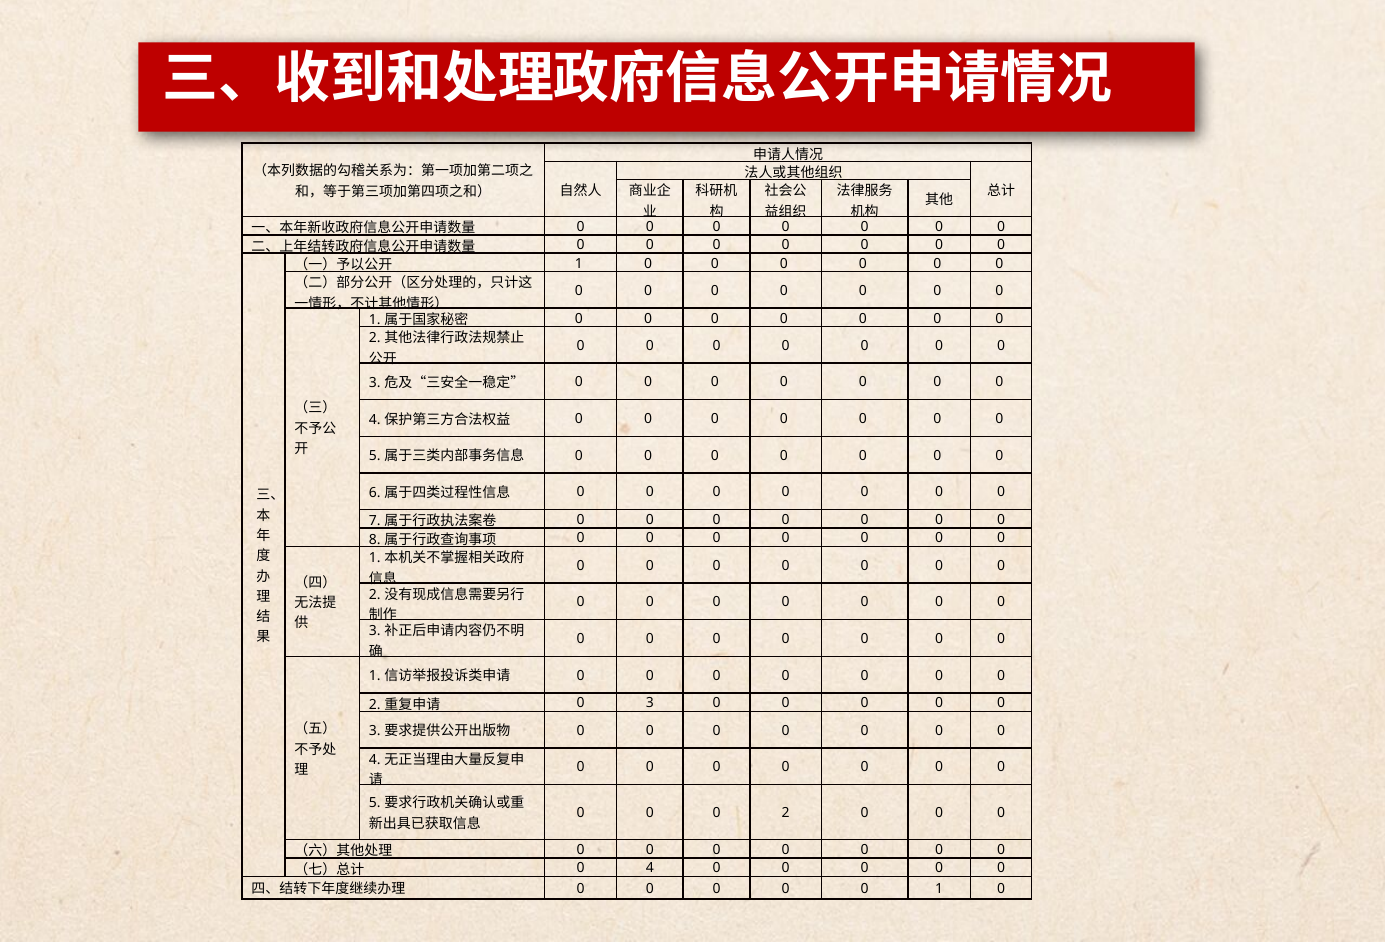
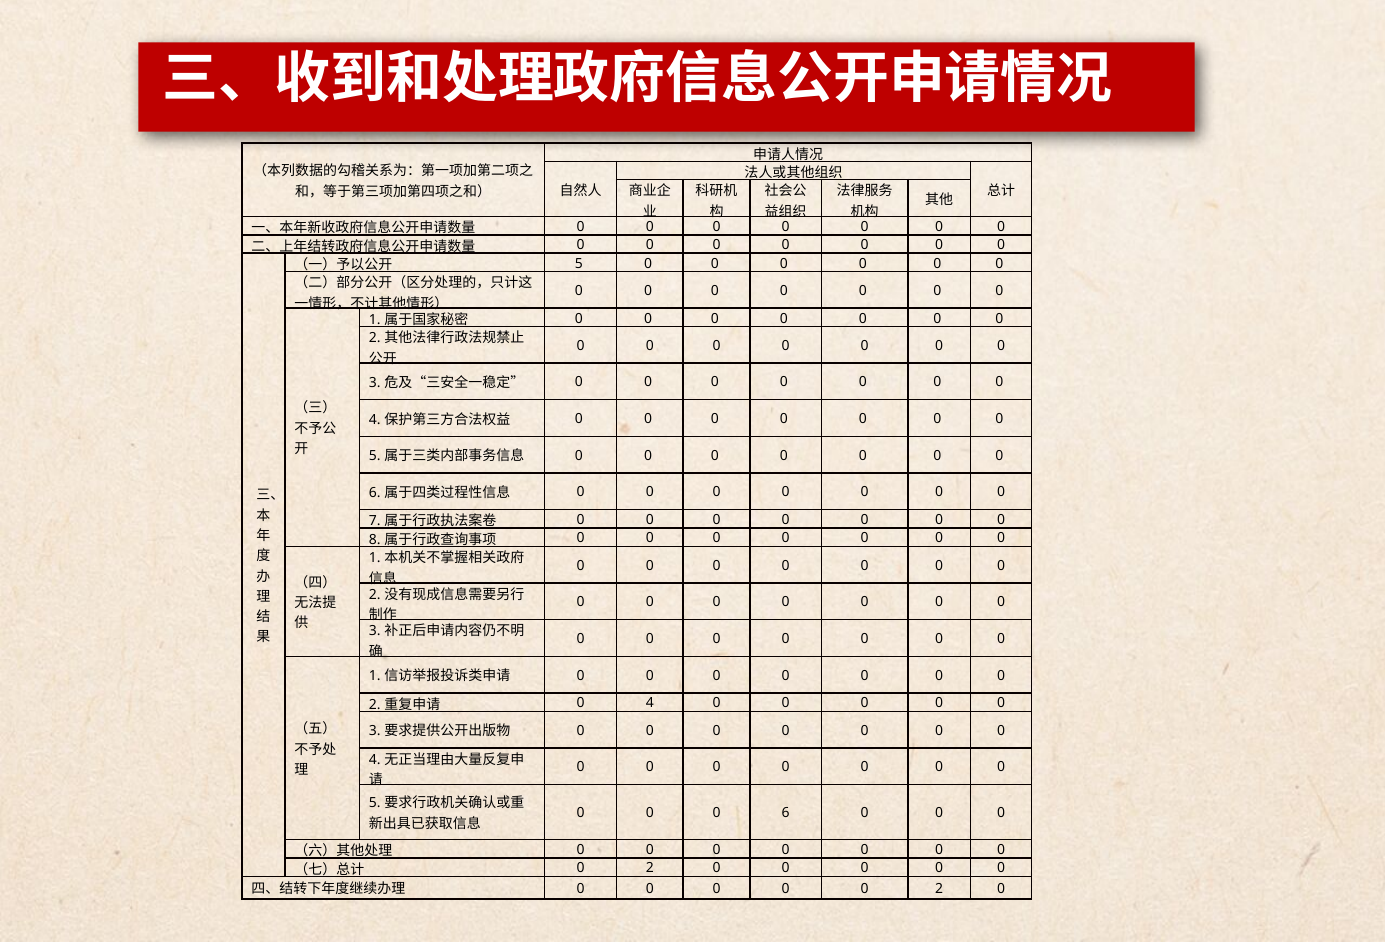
1: 1 -> 5 (579, 264)
3: 3 -> 4 (650, 704)
2: 2 -> 6 (786, 813)
4: 4 -> 2 (650, 869)
1: 1 -> 2 (939, 889)
